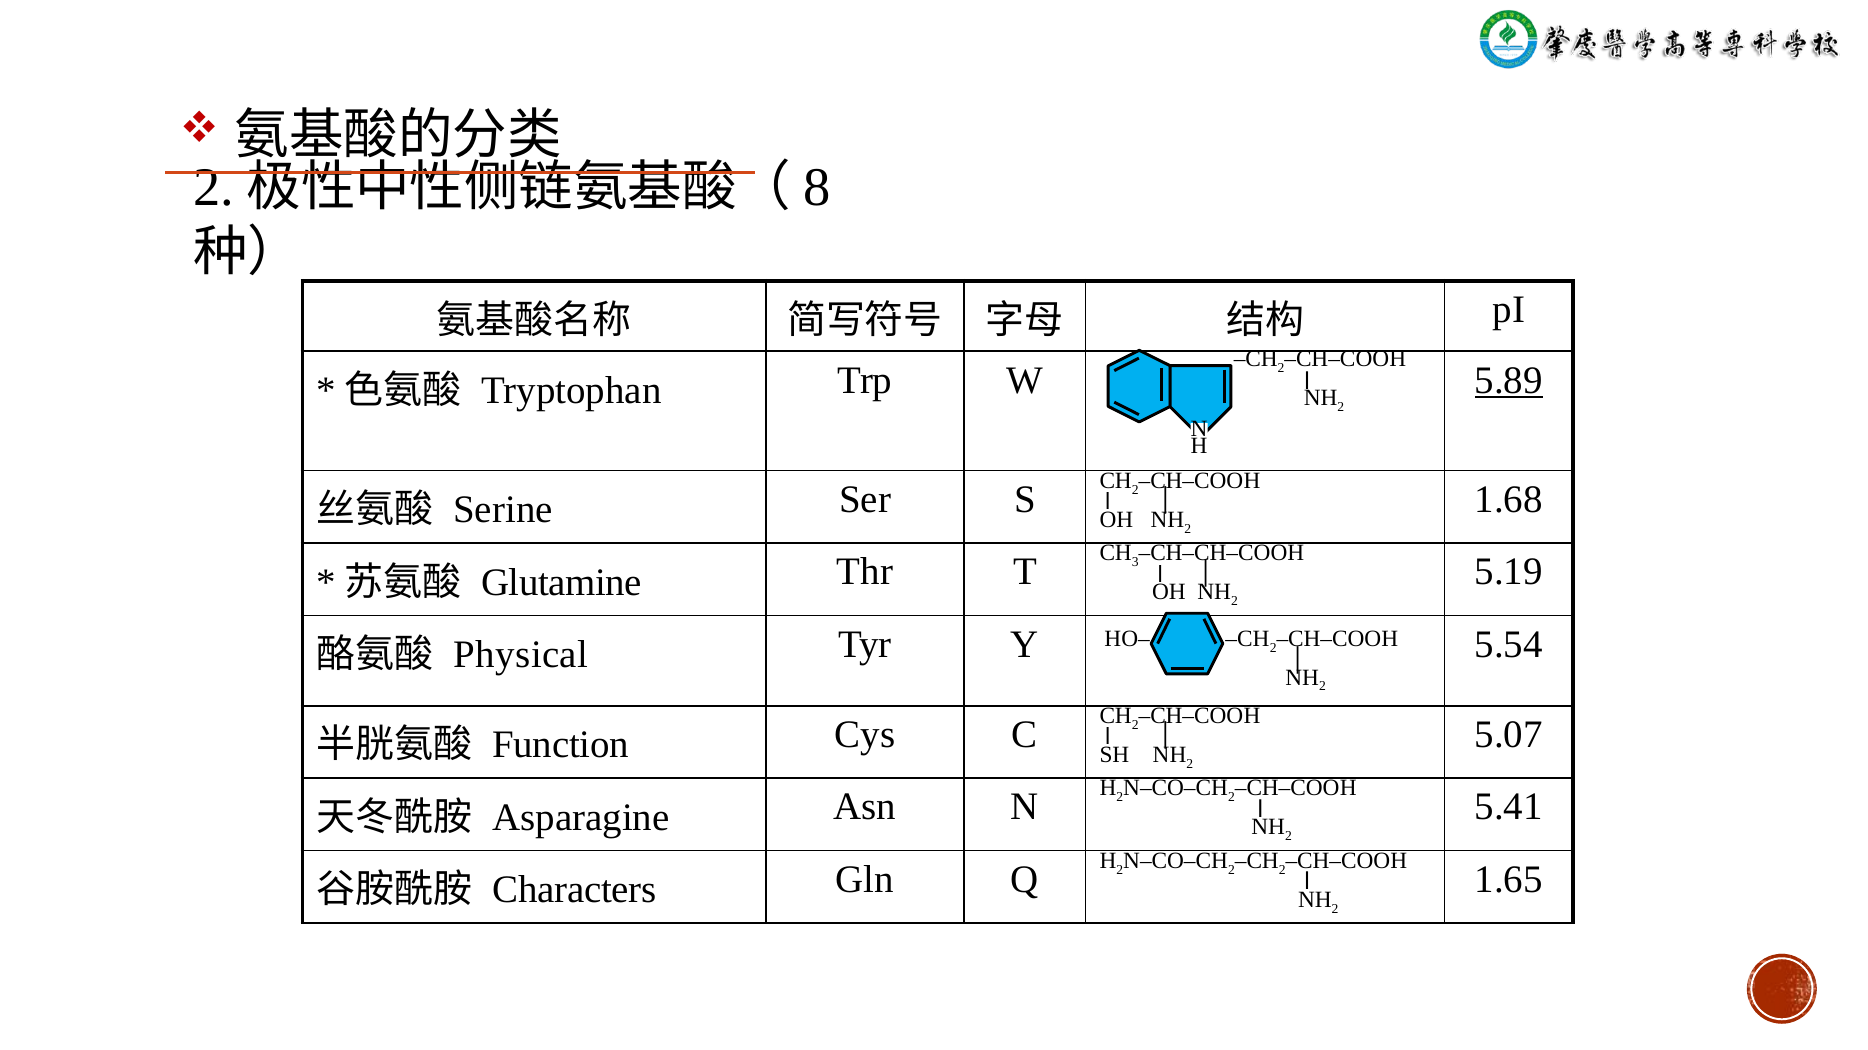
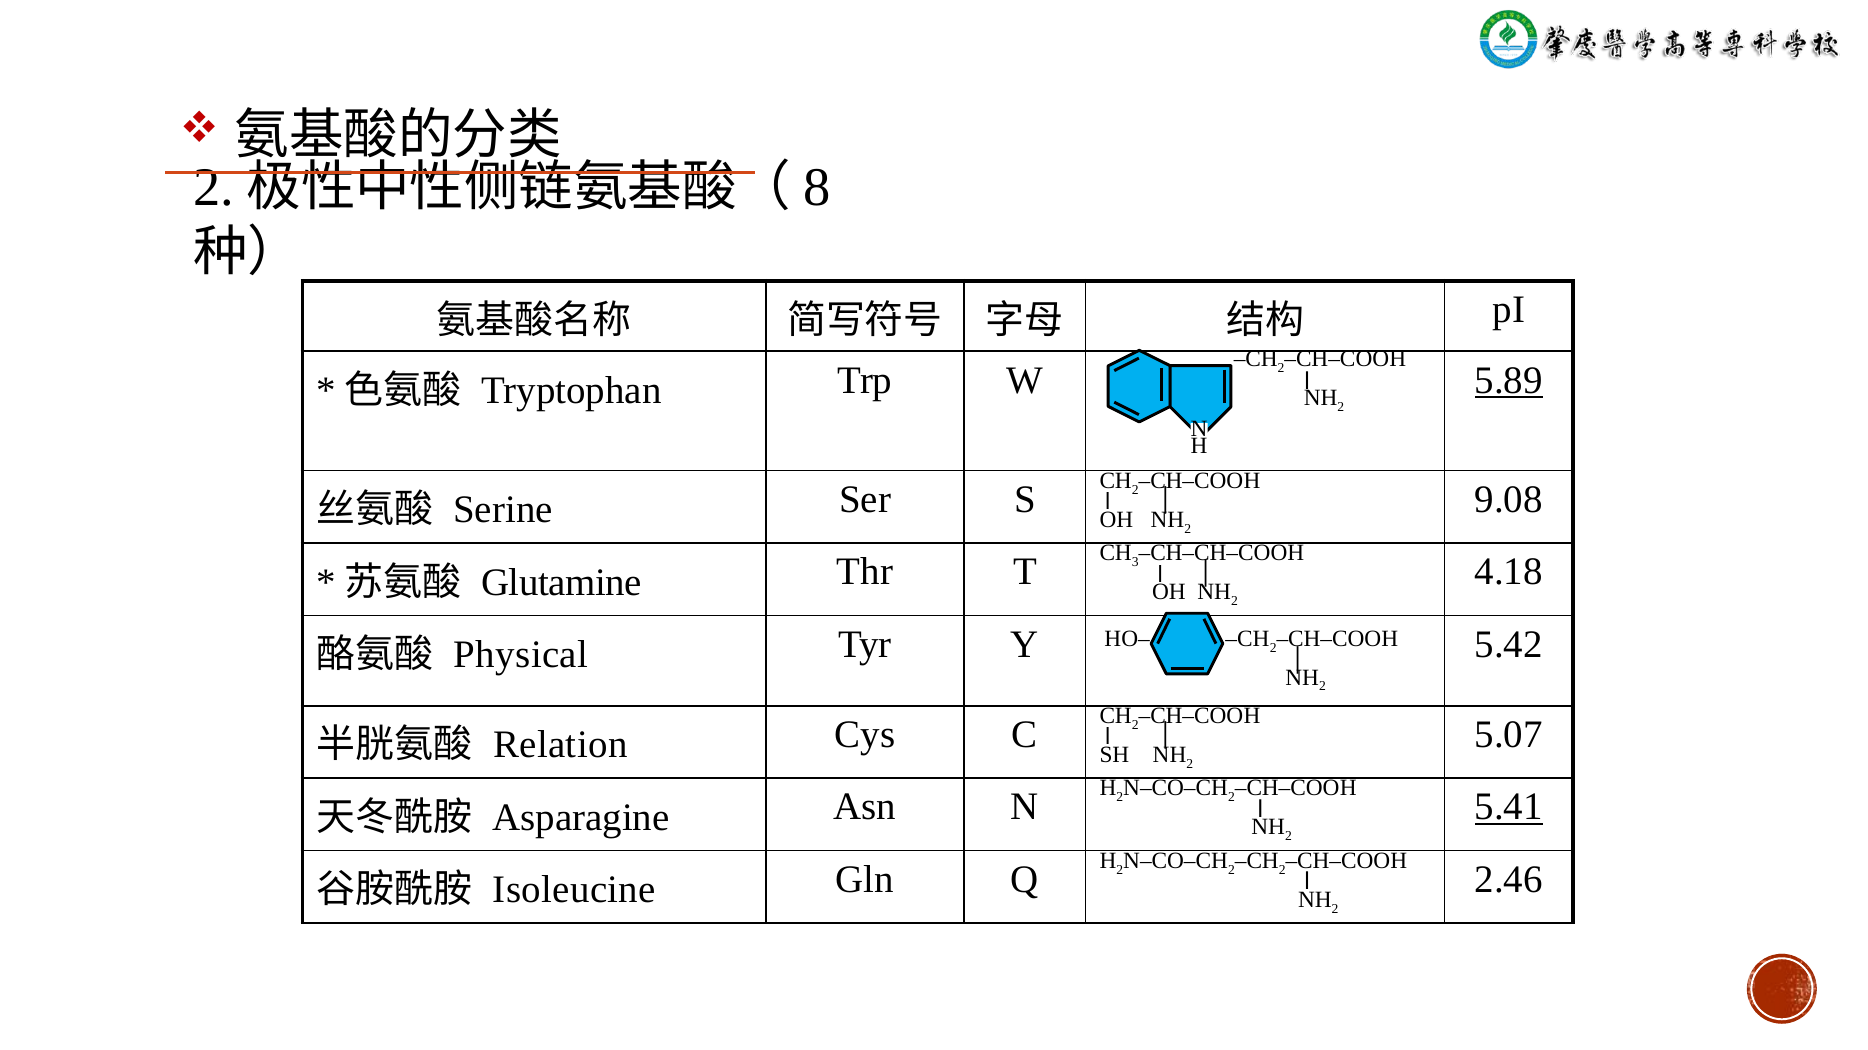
1.68: 1.68 -> 9.08 (1509, 500)
5.19: 5.19 -> 4.18 (1509, 572)
5.54: 5.54 -> 5.42 (1509, 645)
Function: Function -> Relation (560, 746)
5.41 underline: none -> present (1509, 808)
1.65: 1.65 -> 2.46 (1509, 880)
Characters: Characters -> Isoleucine (574, 891)
